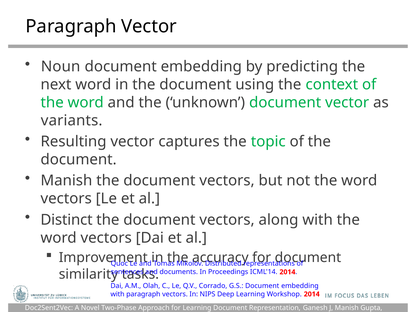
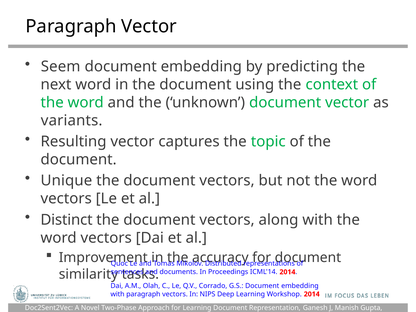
Noun: Noun -> Seem (61, 67)
Manish: Manish -> Unique (66, 181)
